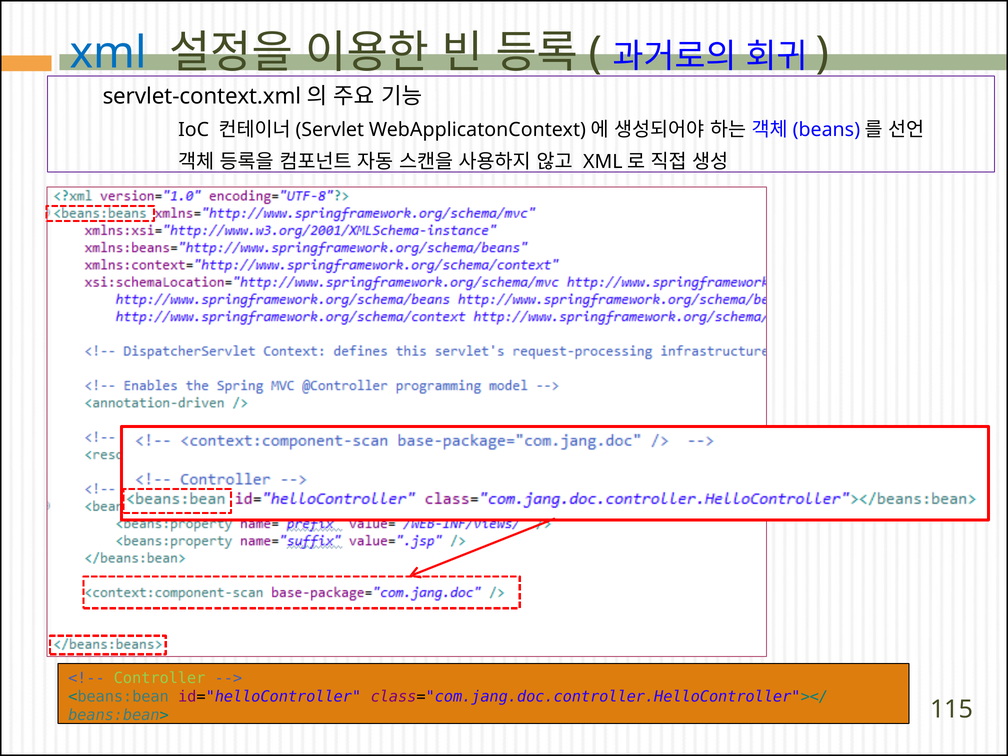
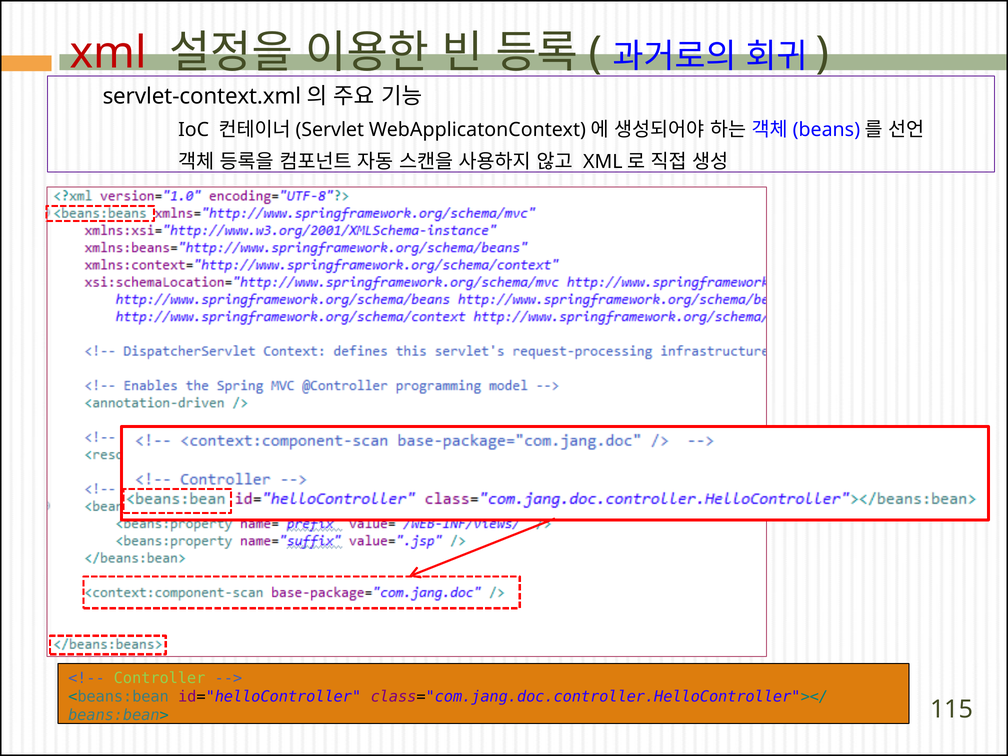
xml colour: blue -> red (108, 53)
